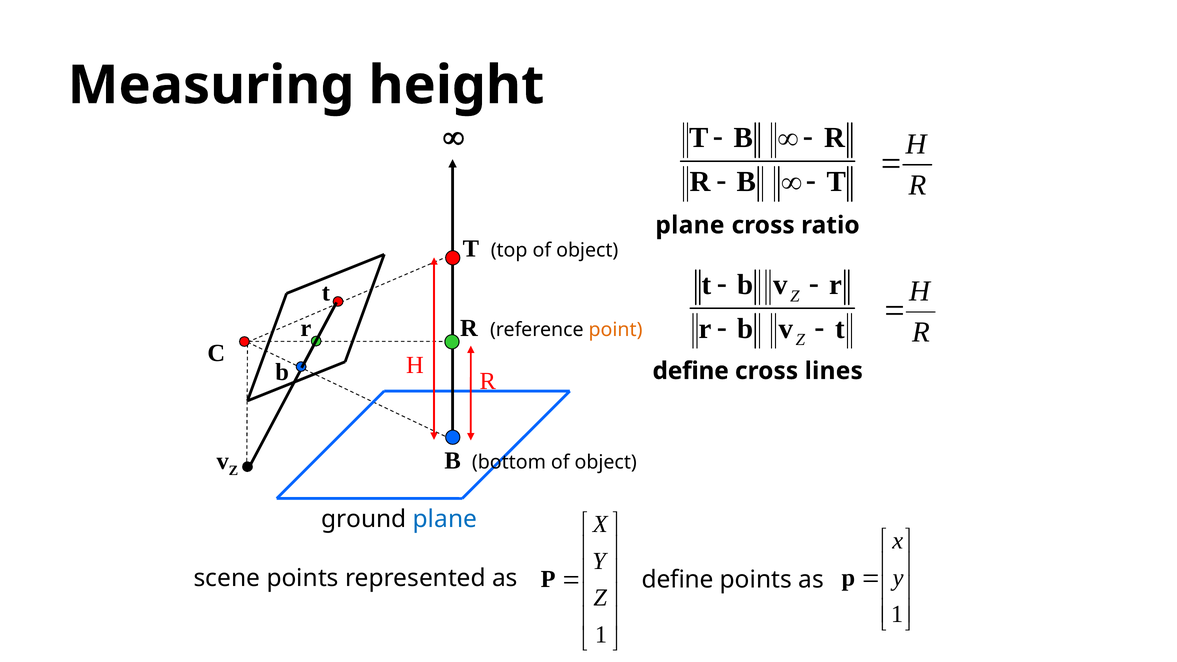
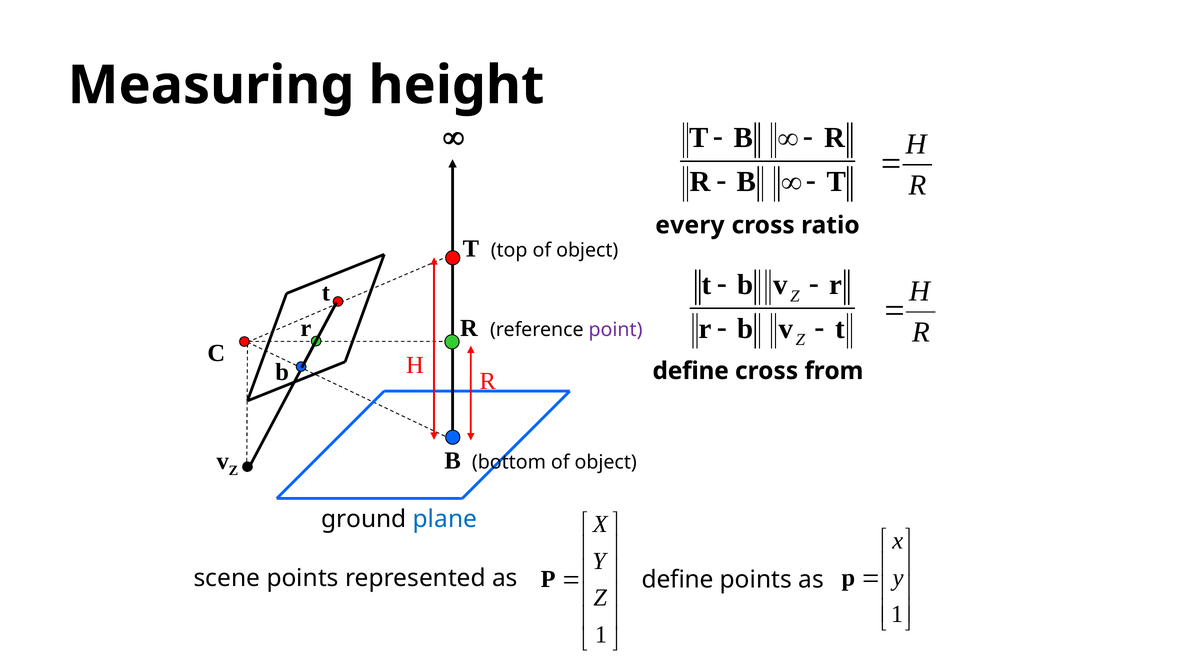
plane: plane -> every (690, 225)
point colour: orange -> purple (616, 330)
lines: lines -> from (834, 371)
